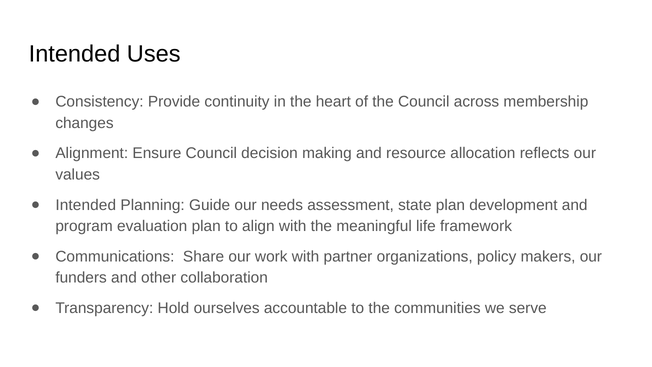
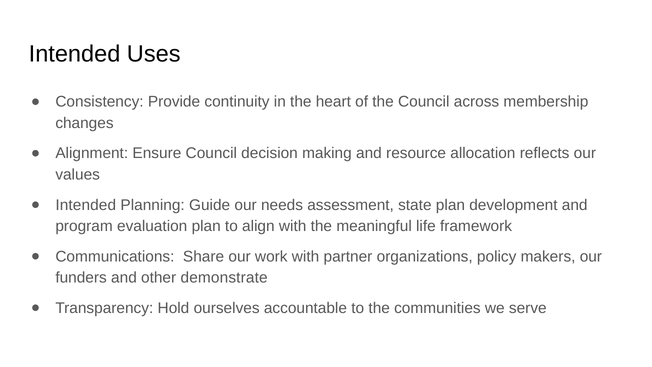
collaboration: collaboration -> demonstrate (224, 278)
